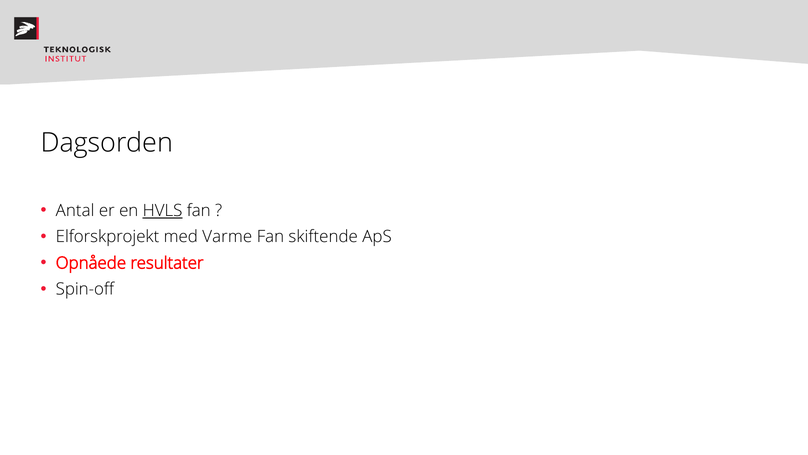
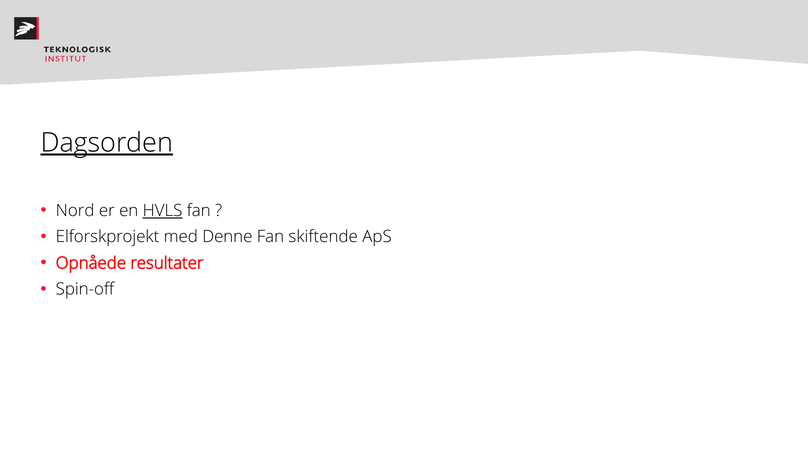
Dagsorden underline: none -> present (107, 143)
Antal: Antal -> Nord (75, 210)
Varme: Varme -> Denne (227, 237)
